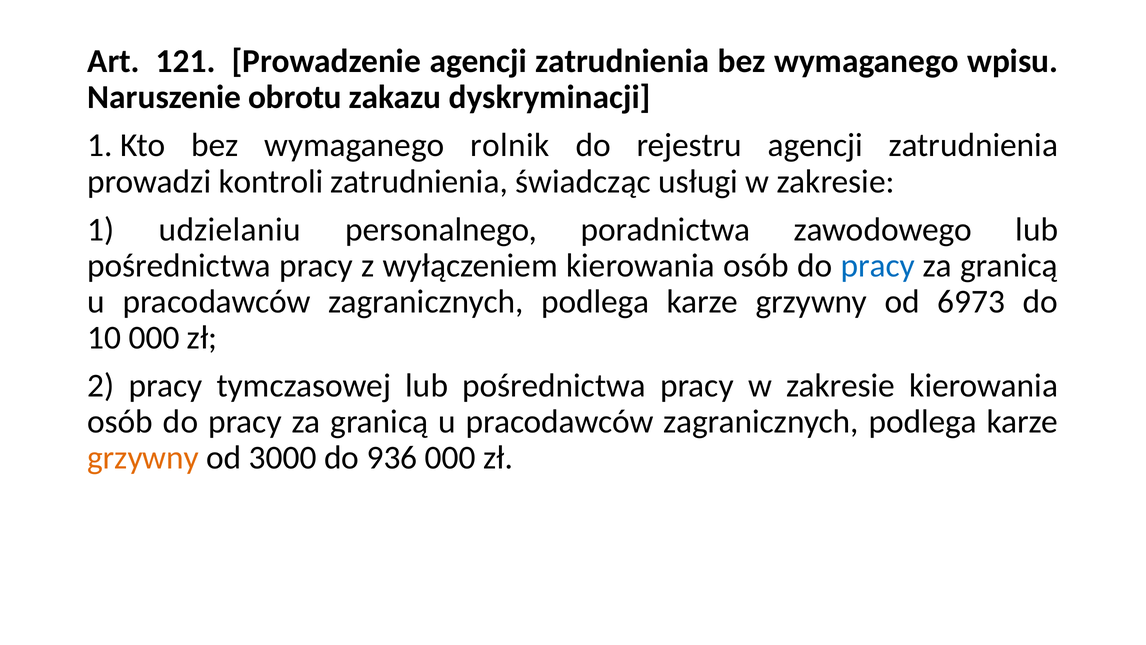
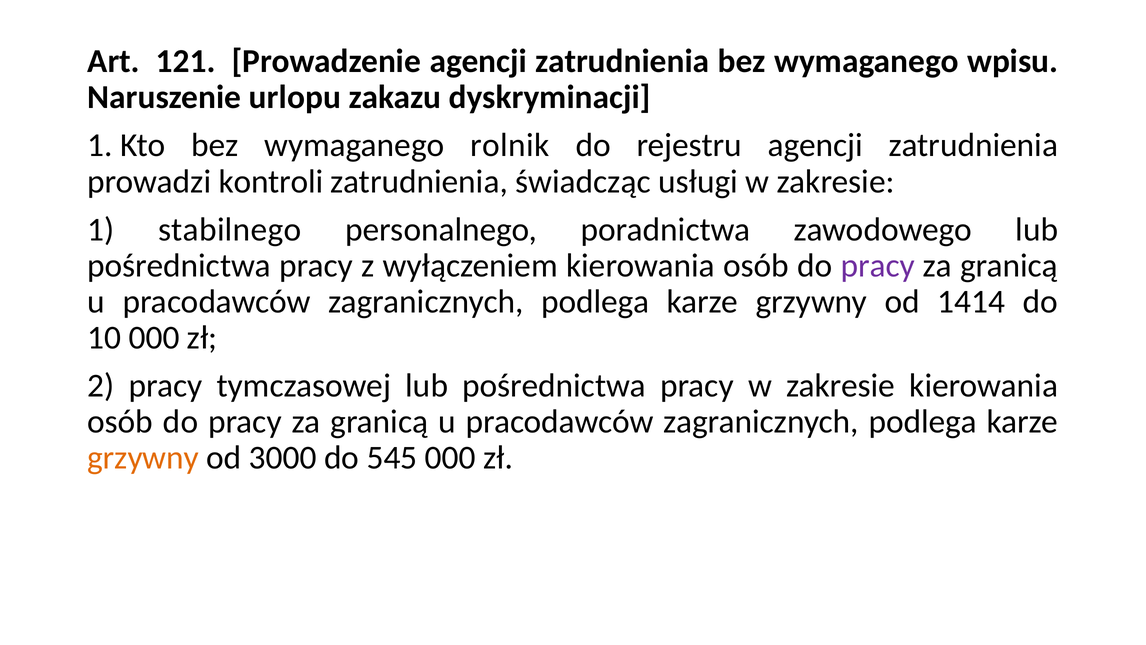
obrotu: obrotu -> urlopu (295, 97)
udzielaniu: udzielaniu -> stabilnego (230, 229)
pracy colour: blue -> purple (878, 265)
6973: 6973 -> 1414 (971, 301)
936: 936 -> 545 (392, 458)
